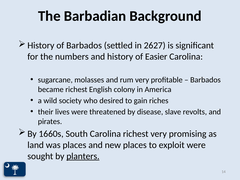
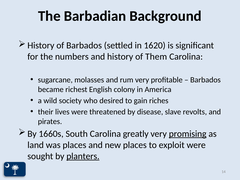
2627: 2627 -> 1620 (155, 45)
Easier: Easier -> Them (156, 57)
Carolina richest: richest -> greatly (136, 134)
promising underline: none -> present (188, 134)
